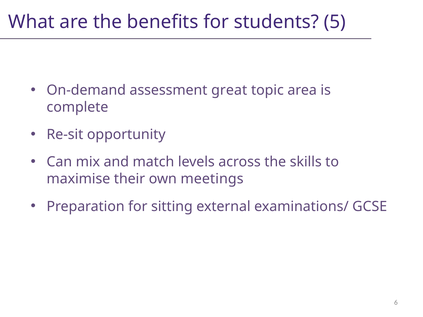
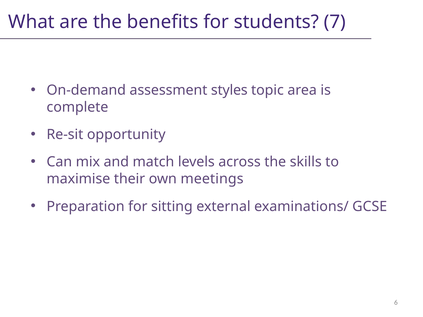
5: 5 -> 7 (335, 22)
great: great -> styles (229, 90)
